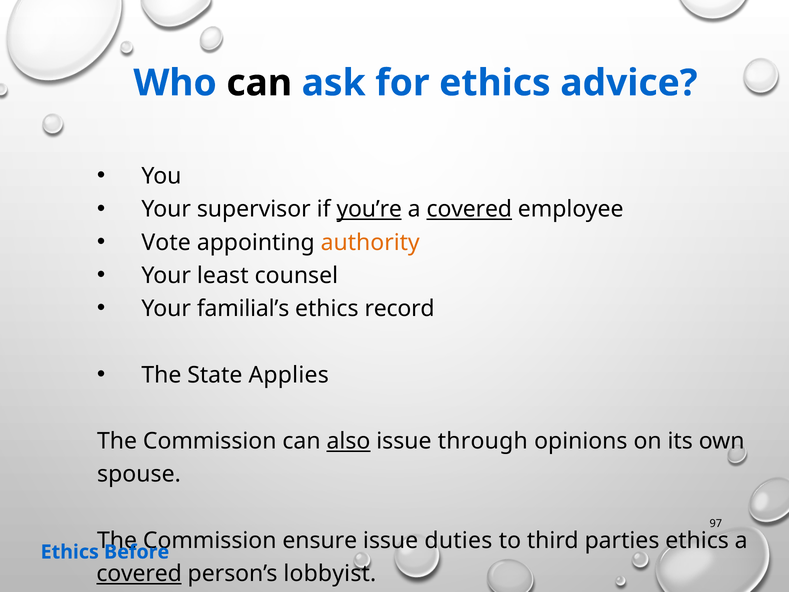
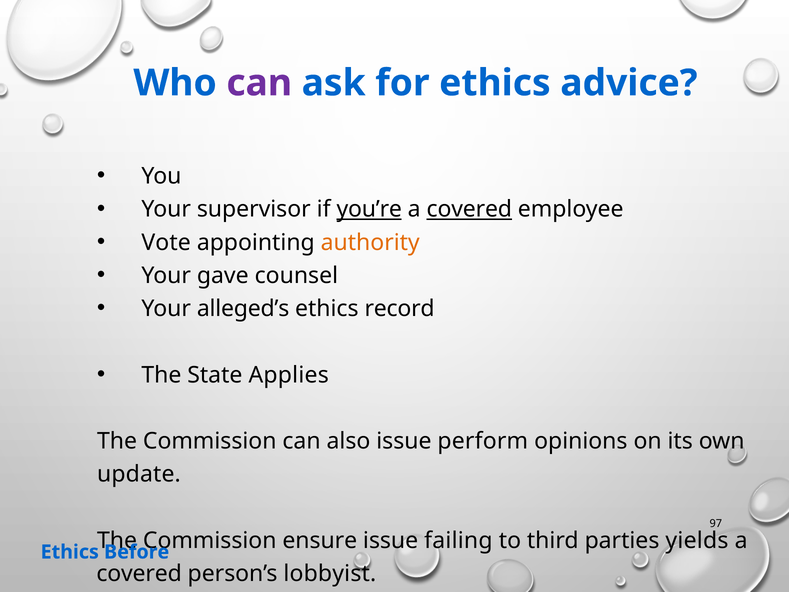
can colour: black -> purple (259, 83)
least: least -> gave (223, 275)
familial’s: familial’s -> alleged’s (243, 309)
also underline: present -> none (348, 441)
through: through -> perform (483, 441)
spouse: spouse -> update (139, 474)
duties: duties -> failing (458, 540)
parties ethics: ethics -> yields (697, 540)
covered underline: present -> none (139, 573)
